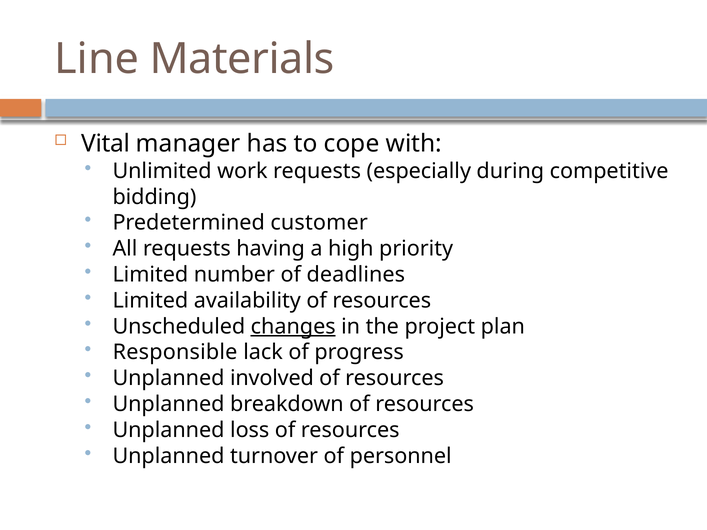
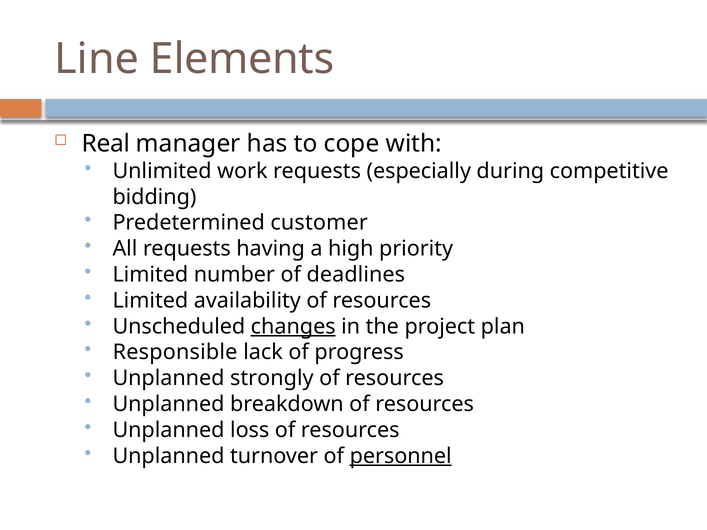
Materials: Materials -> Elements (242, 59)
Vital: Vital -> Real (106, 144)
involved: involved -> strongly (272, 378)
personnel underline: none -> present (401, 456)
